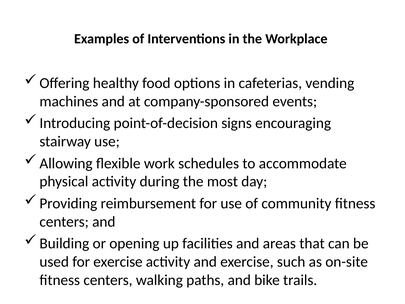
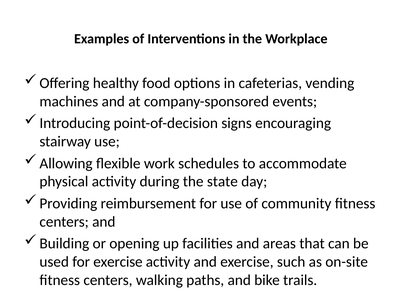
most: most -> state (222, 181)
